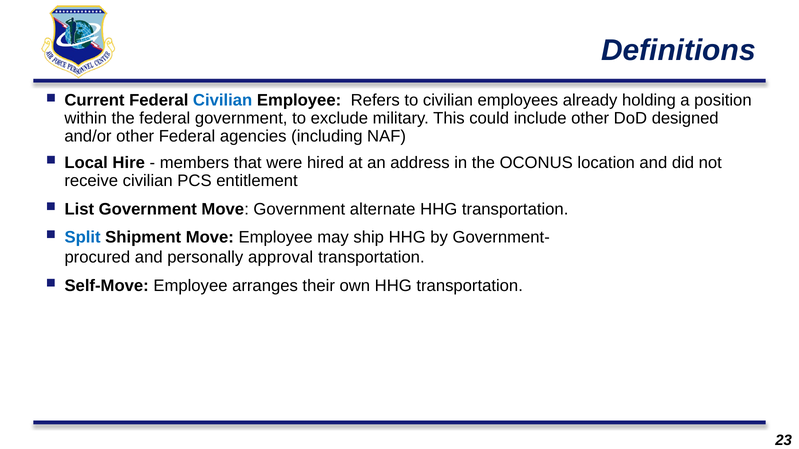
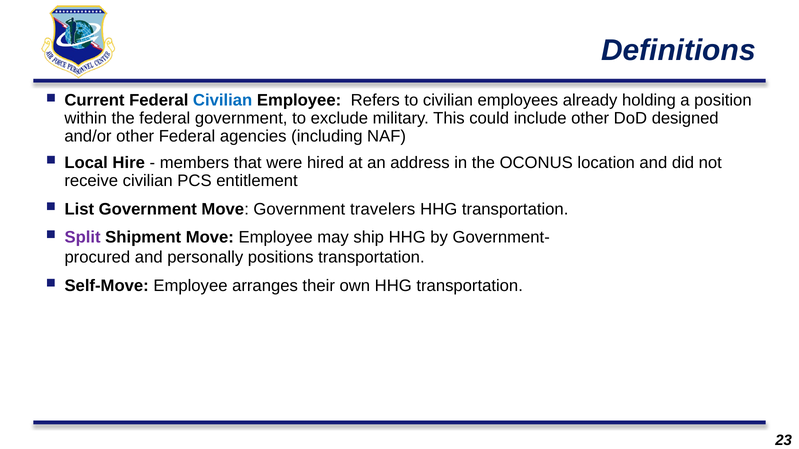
alternate: alternate -> travelers (383, 209)
Split colour: blue -> purple (83, 238)
approval: approval -> positions (281, 258)
